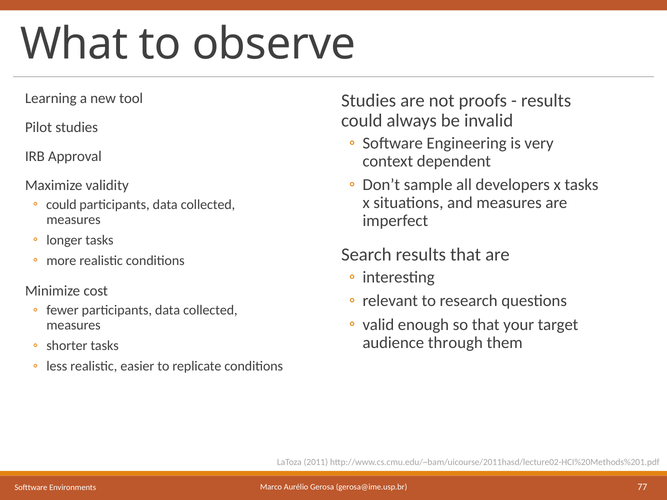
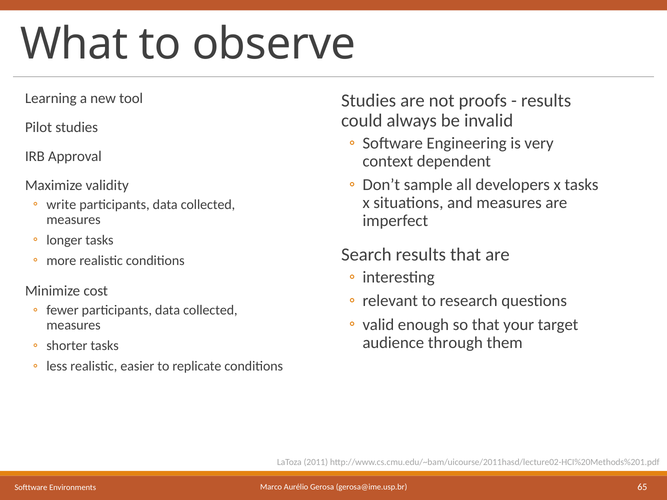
could: could -> write (61, 205)
77: 77 -> 65 (642, 487)
